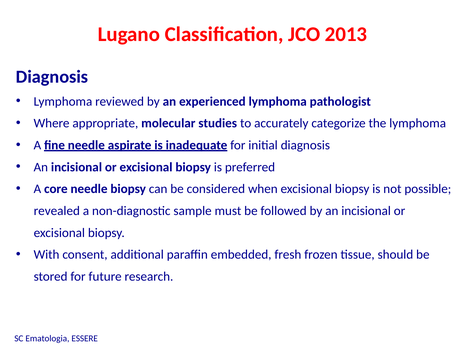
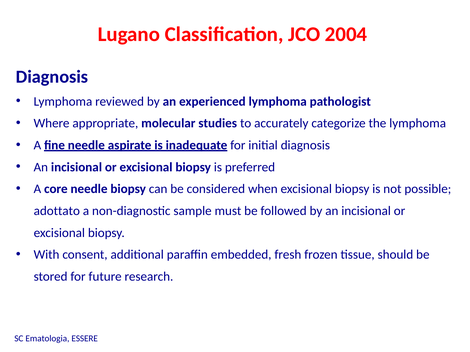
2013: 2013 -> 2004 (346, 34)
revealed: revealed -> adottato (57, 211)
